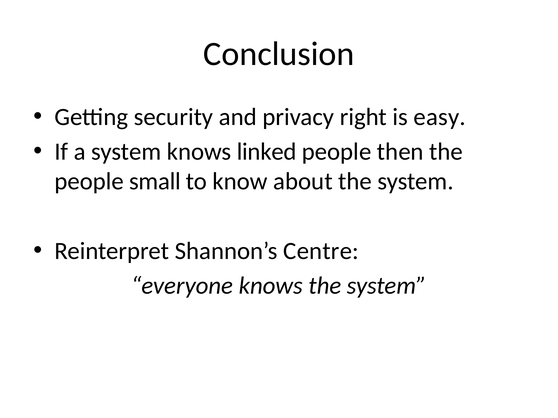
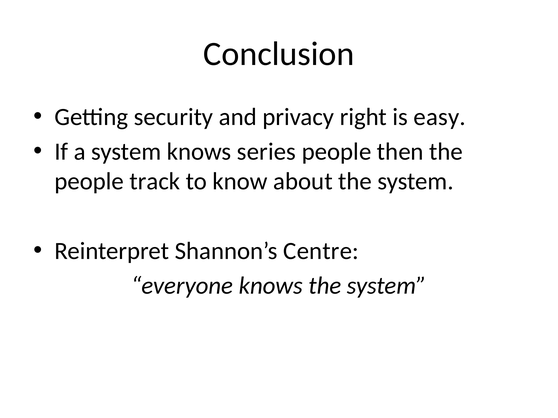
linked: linked -> series (266, 152)
small: small -> track (155, 182)
